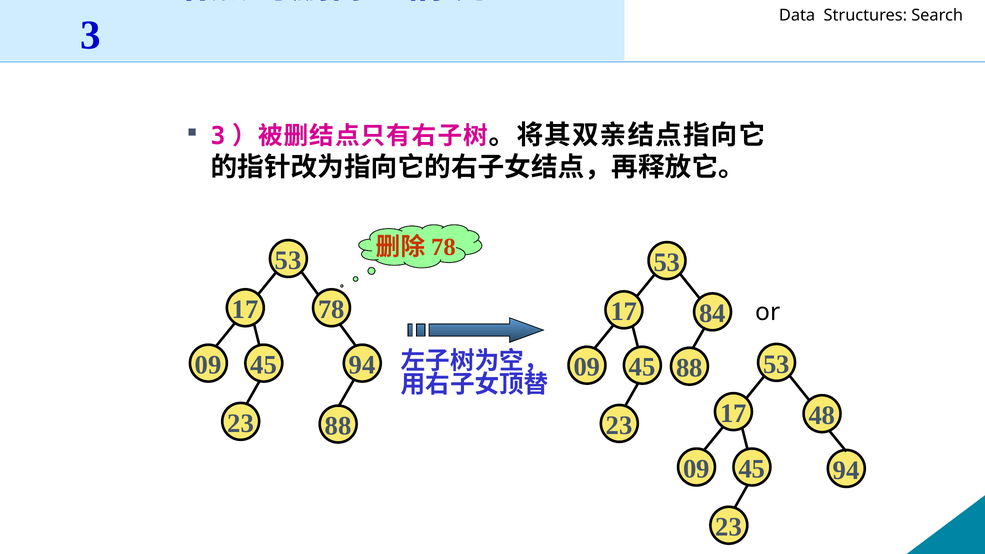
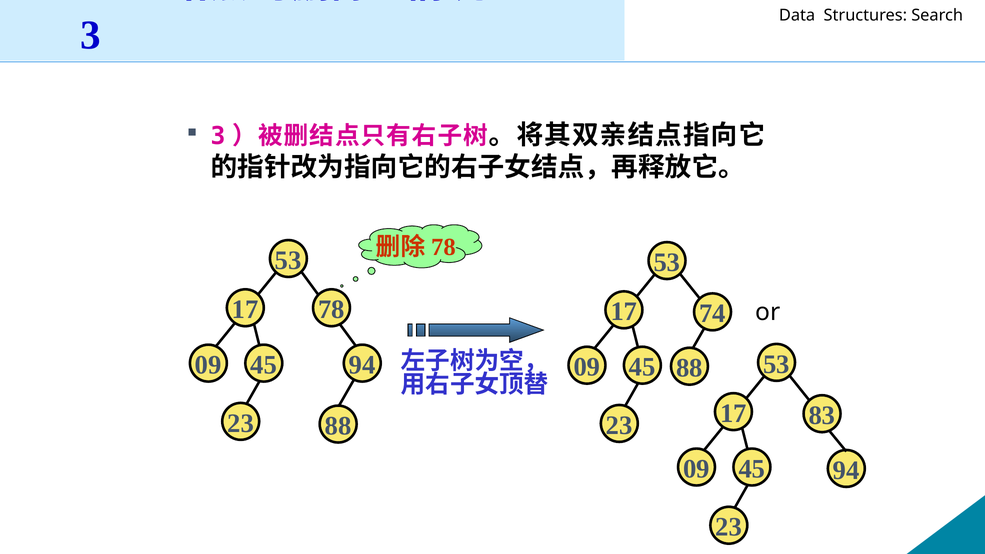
84: 84 -> 74 (712, 314)
48: 48 -> 83 (822, 416)
